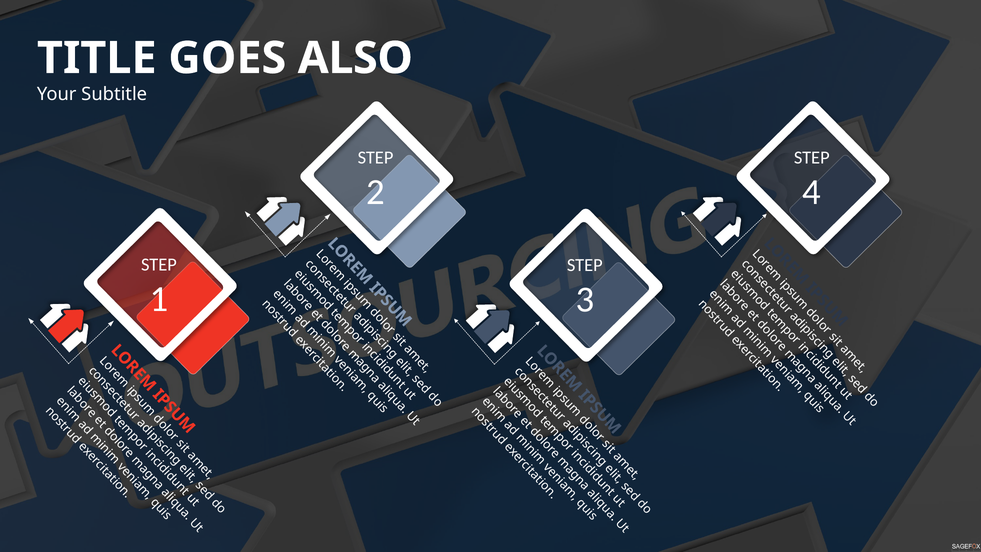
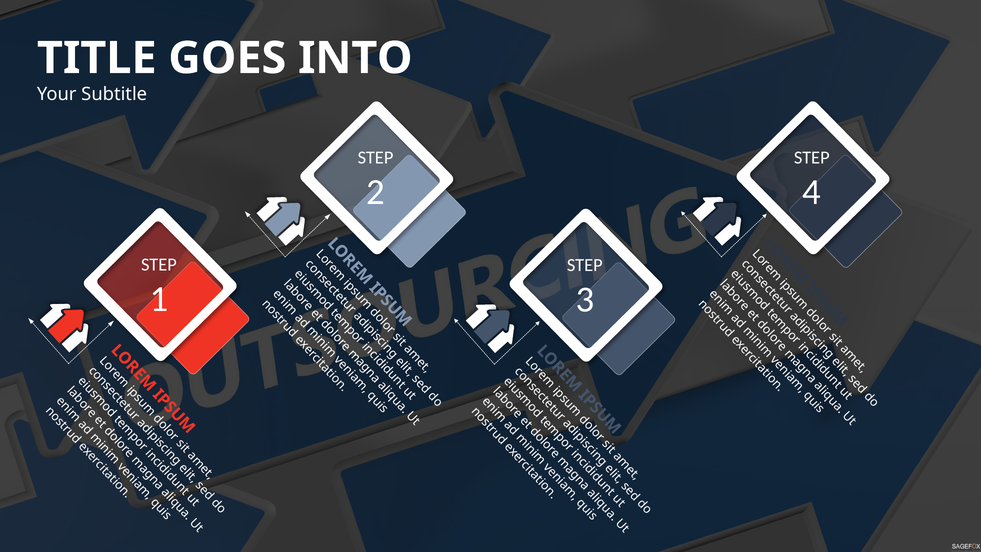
ALSO: ALSO -> INTO (355, 58)
